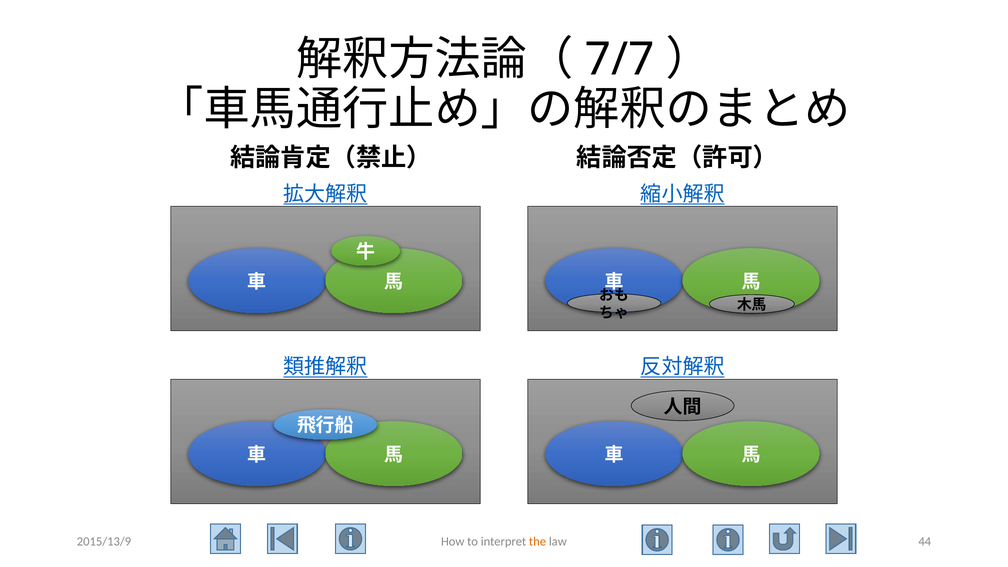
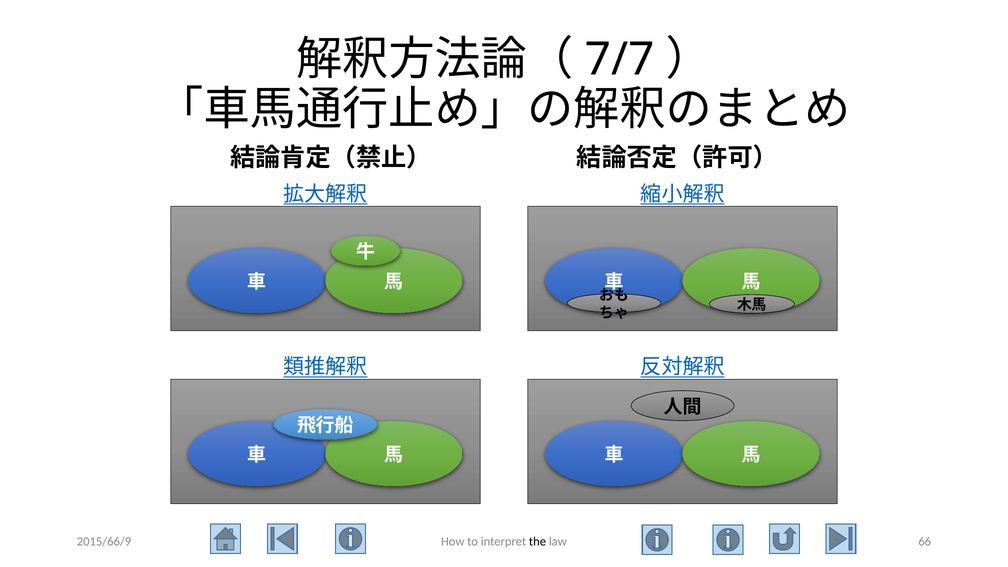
2015/13/9: 2015/13/9 -> 2015/66/9 (104, 541)
the colour: orange -> black (538, 541)
44: 44 -> 66 (925, 541)
